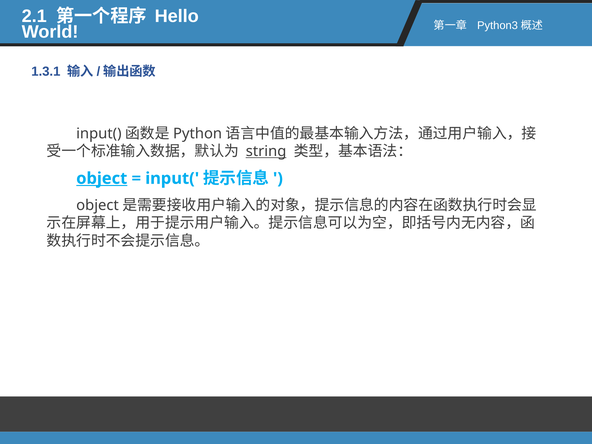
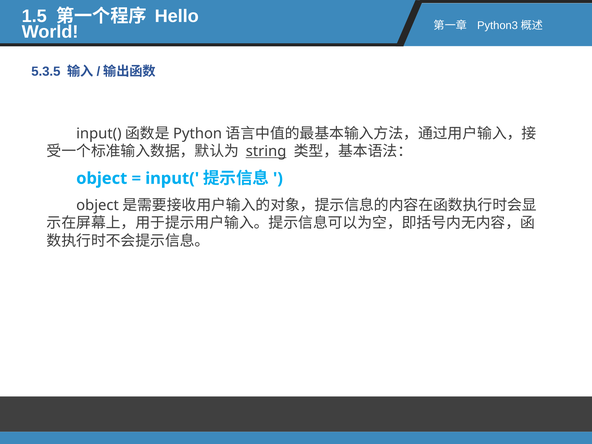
2.1: 2.1 -> 1.5 (34, 16)
1.3.1: 1.3.1 -> 5.3.5 (46, 71)
object underline: present -> none (102, 178)
